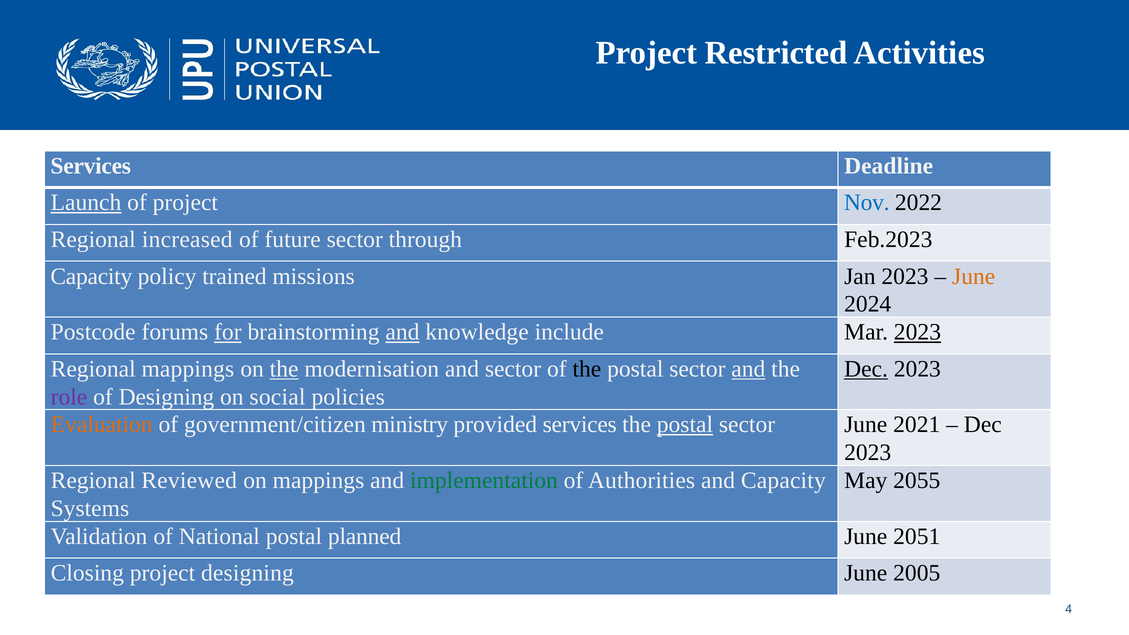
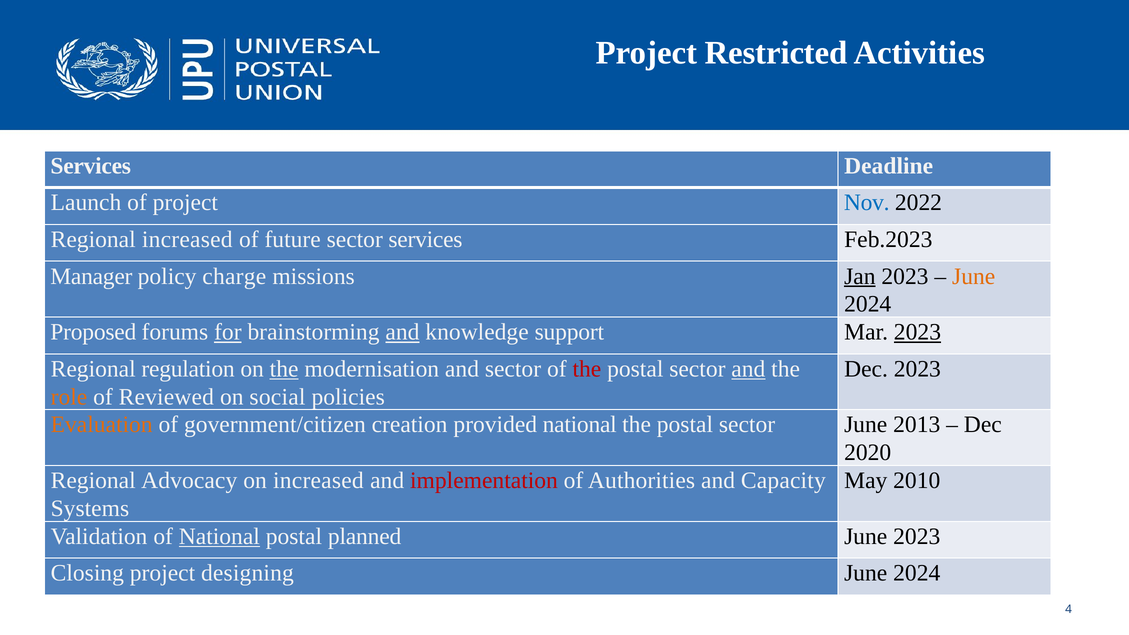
Launch underline: present -> none (86, 203)
sector through: through -> services (425, 239)
Capacity: Capacity -> Manager (91, 276)
trained: trained -> charge (234, 276)
Jan underline: none -> present (860, 276)
Postcode: Postcode -> Proposed (93, 332)
include: include -> support (569, 332)
Regional mappings: mappings -> regulation (188, 369)
the colour: black -> red (587, 369)
Dec underline: present -> none (866, 369)
role colour: purple -> orange (69, 397)
of Designing: Designing -> Reviewed (166, 397)
ministry: ministry -> creation (410, 425)
provided services: services -> national (580, 425)
postal underline: present -> none (685, 425)
2021: 2021 -> 2013 (917, 425)
2023: 2023 -> 2020 (868, 453)
Reviewed: Reviewed -> Advocacy (189, 481)
on mappings: mappings -> increased (318, 481)
implementation colour: green -> red (484, 481)
2055: 2055 -> 2010 (917, 481)
National underline: none -> present (219, 536)
June 2051: 2051 -> 2023 (917, 536)
2005: 2005 -> 2024 (917, 573)
